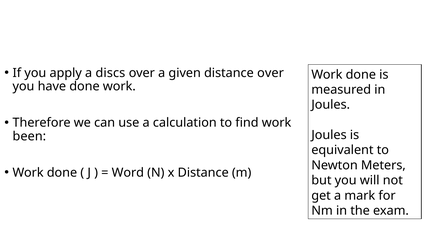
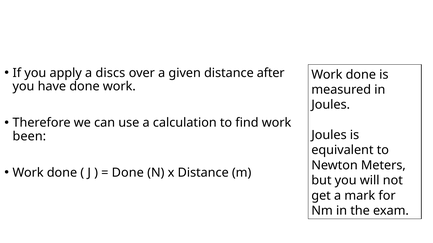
distance over: over -> after (271, 73)
Word: Word -> Done (128, 173)
